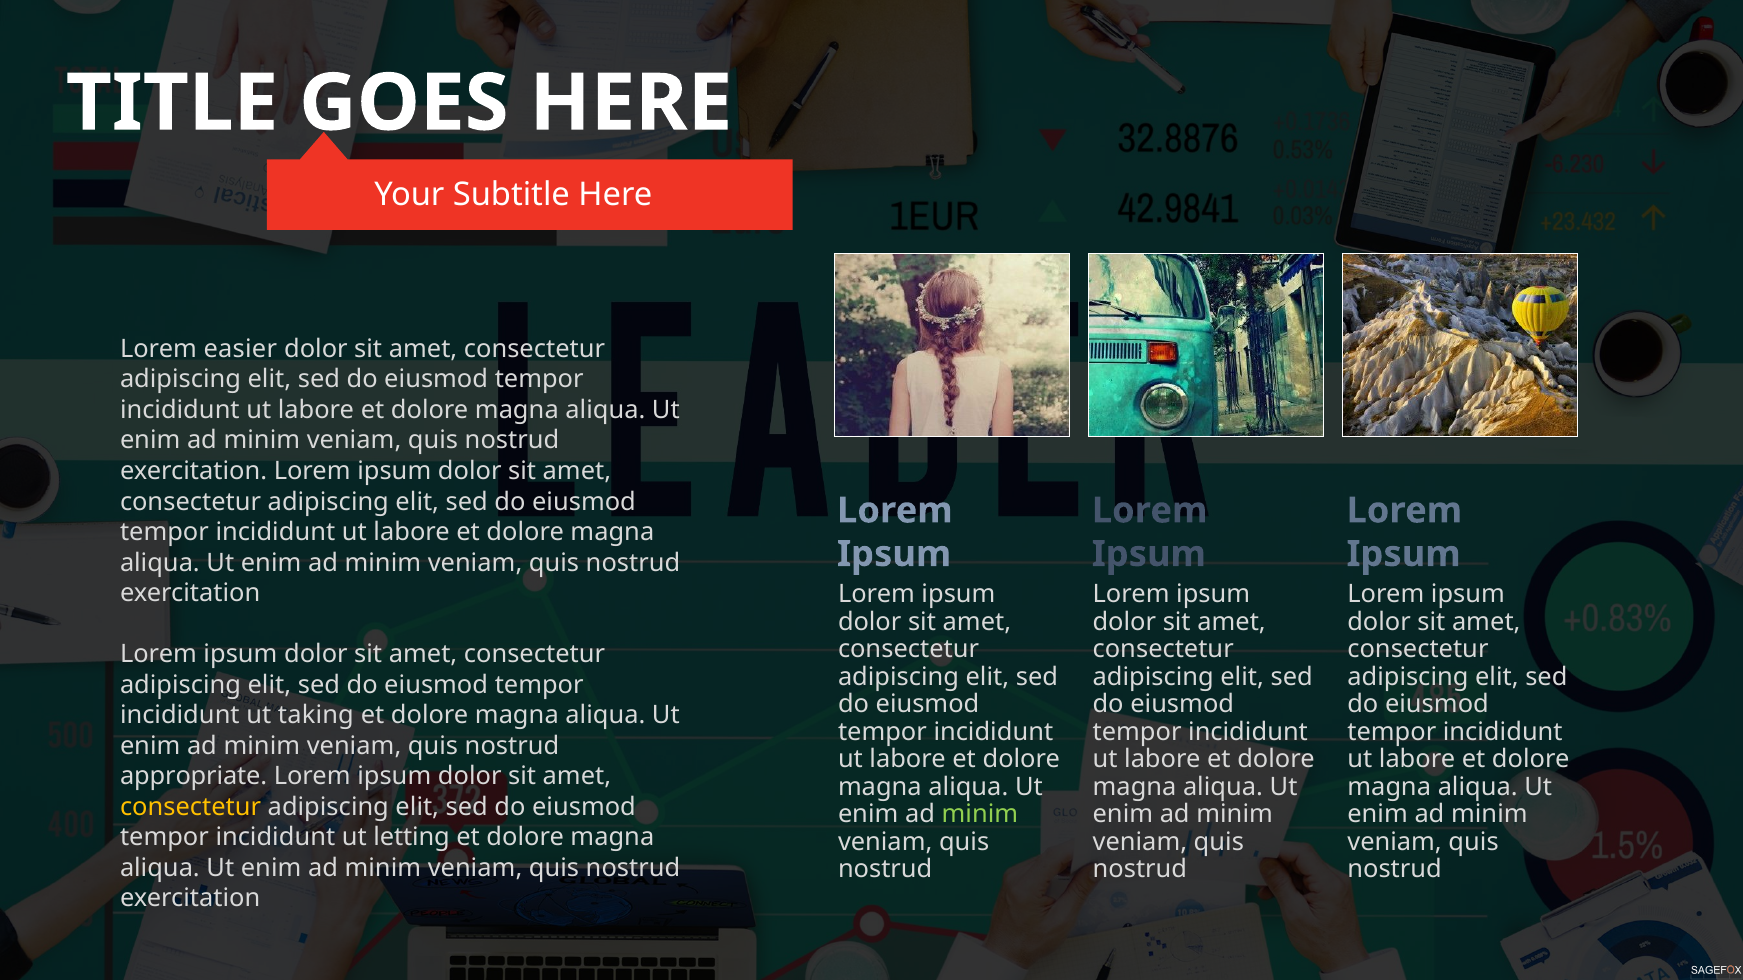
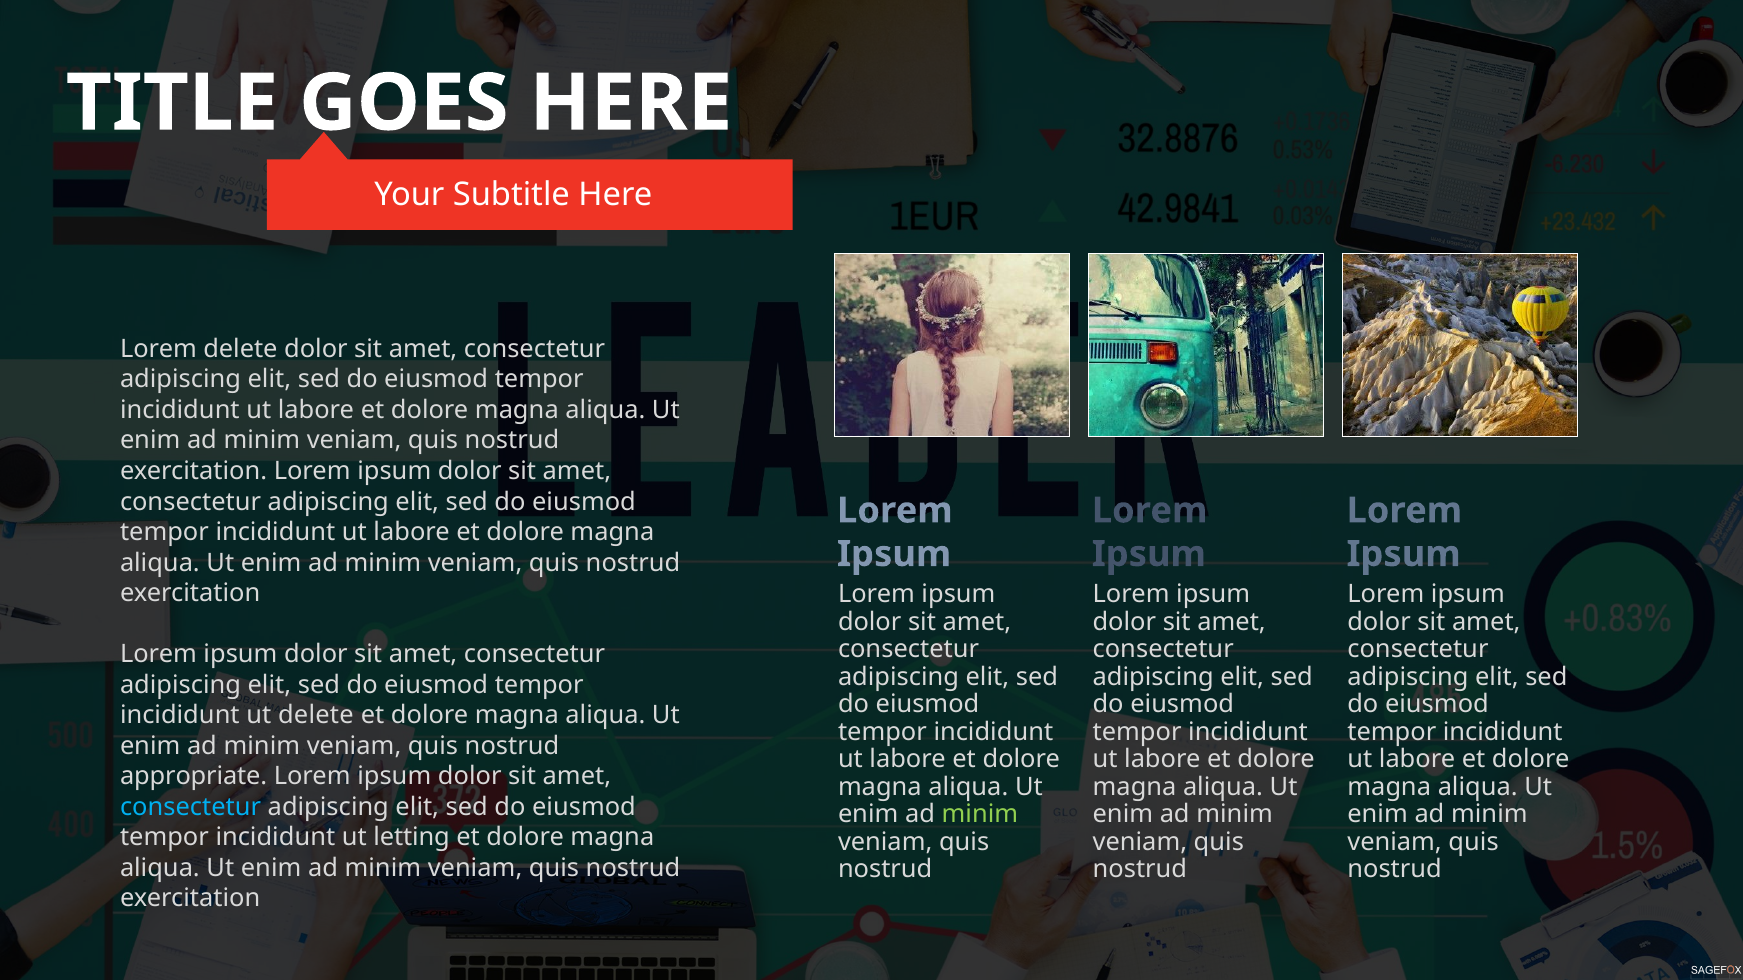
Lorem easier: easier -> delete (240, 349)
ut taking: taking -> delete (316, 715)
consectetur colour: yellow -> light blue (191, 807)
